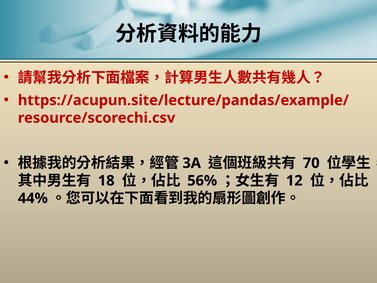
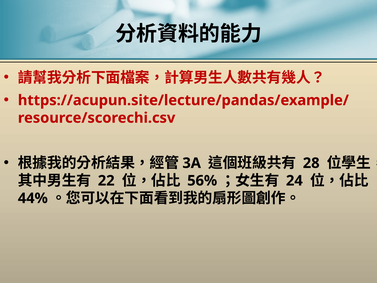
70: 70 -> 28 (311, 163)
18: 18 -> 22 (106, 181)
12: 12 -> 24 (294, 181)
